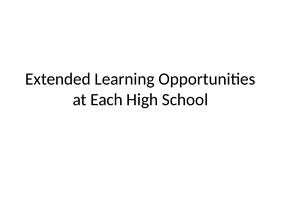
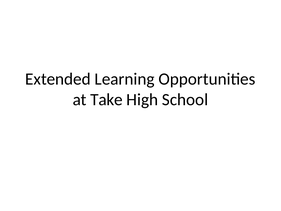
Each: Each -> Take (107, 100)
